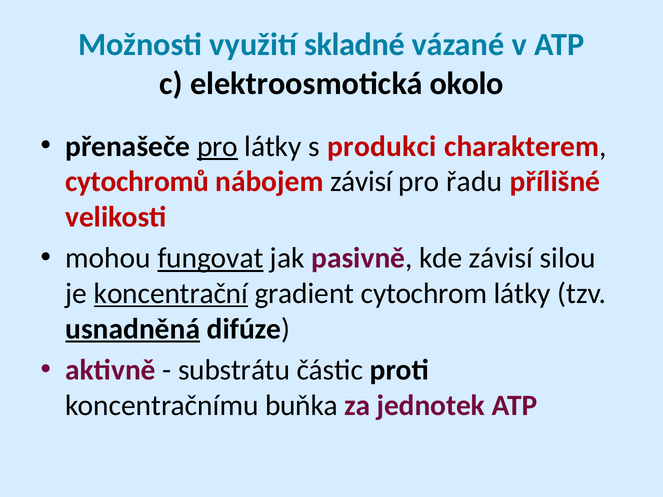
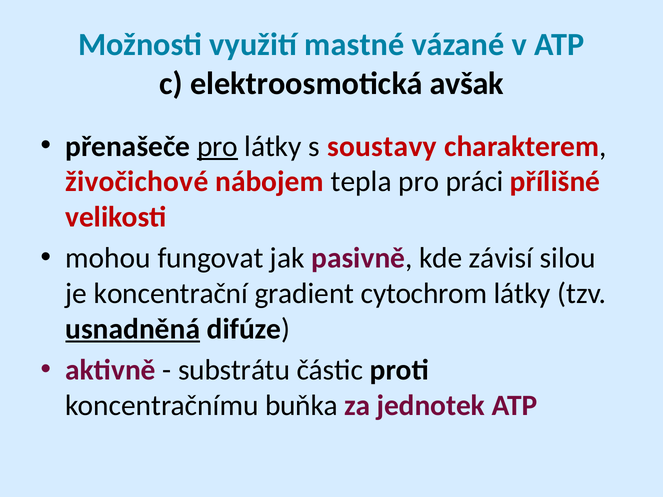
skladné: skladné -> mastné (354, 45)
okolo: okolo -> avšak (467, 83)
produkci: produkci -> soustavy (382, 146)
cytochromů: cytochromů -> živočichové (137, 182)
nábojem závisí: závisí -> tepla (361, 182)
řadu: řadu -> práci (475, 182)
fungovat underline: present -> none (210, 258)
koncentrační underline: present -> none (171, 294)
